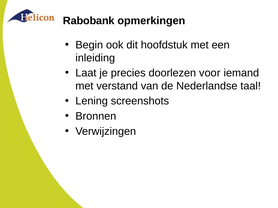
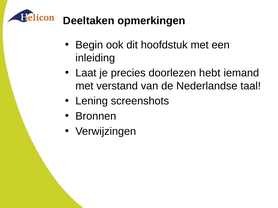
Rabobank: Rabobank -> Deeltaken (89, 21)
voor: voor -> hebt (210, 73)
